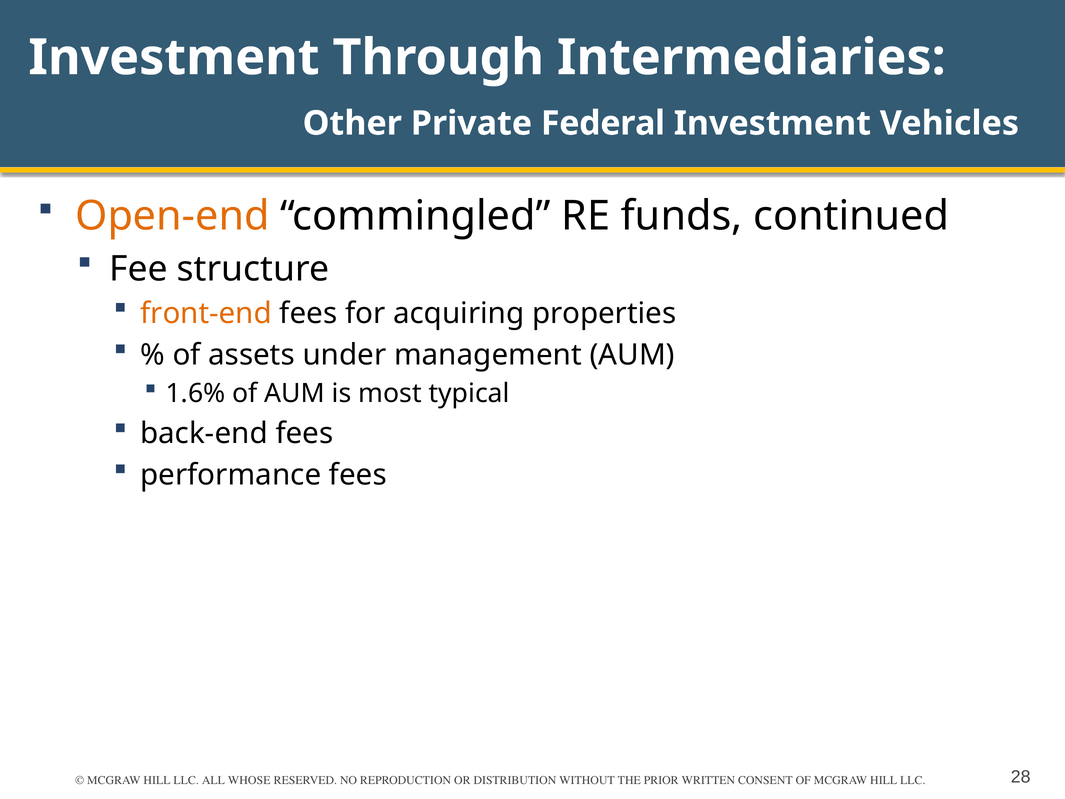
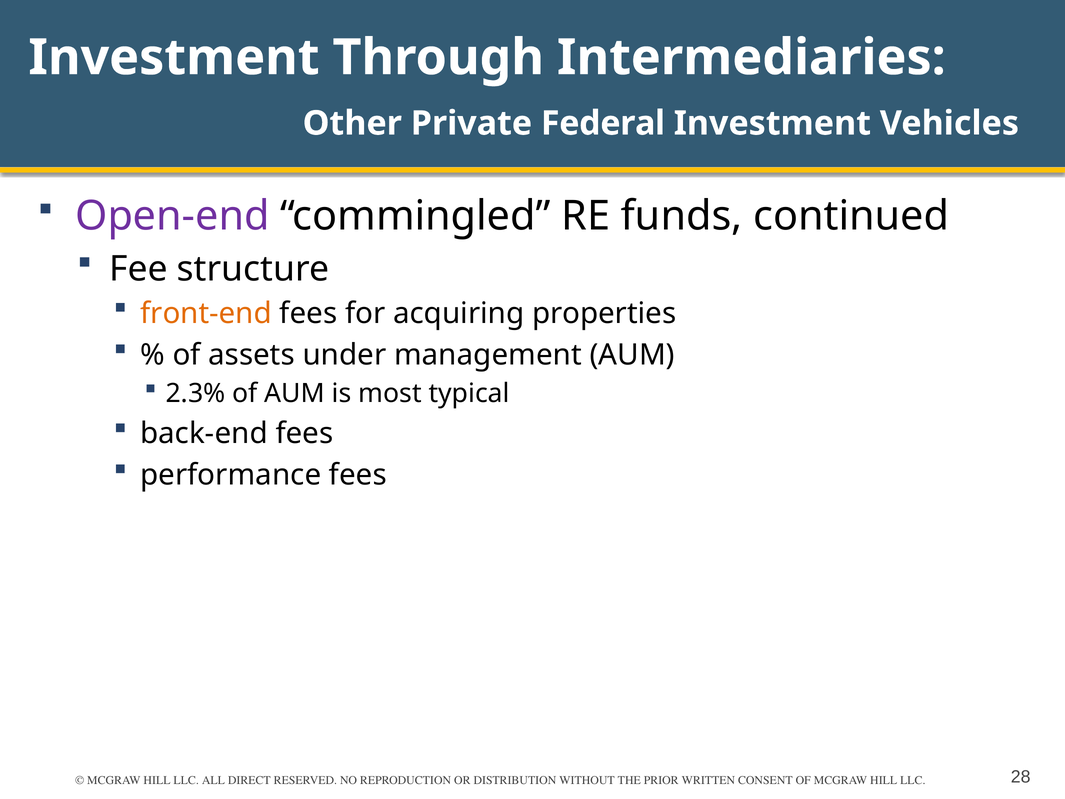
Open-end colour: orange -> purple (172, 216)
1.6%: 1.6% -> 2.3% (196, 394)
WHOSE: WHOSE -> DIRECT (249, 780)
